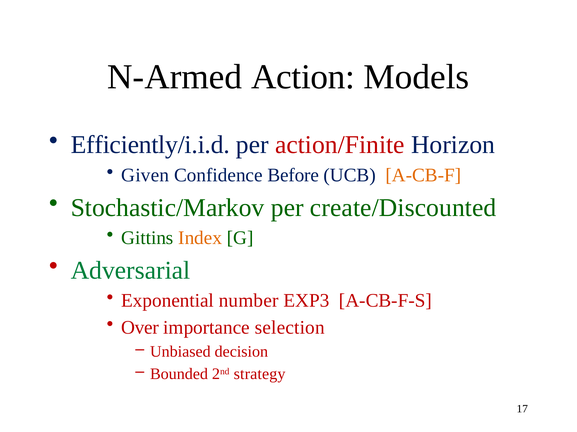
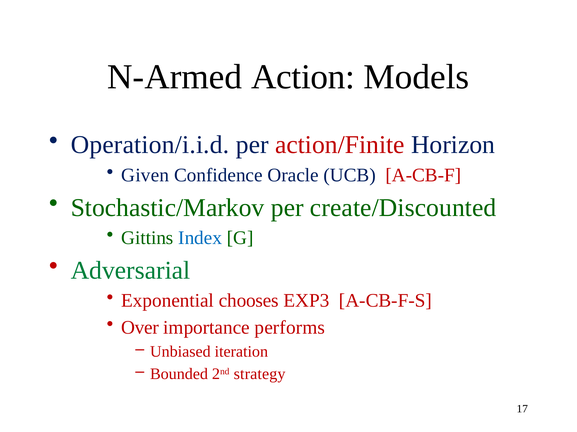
Efficiently/i.i.d: Efficiently/i.i.d -> Operation/i.i.d (150, 145)
Before: Before -> Oracle (293, 175)
A-CB-F colour: orange -> red (423, 175)
Index colour: orange -> blue (200, 238)
number: number -> chooses (249, 301)
selection: selection -> performs (290, 328)
decision: decision -> iteration (241, 352)
